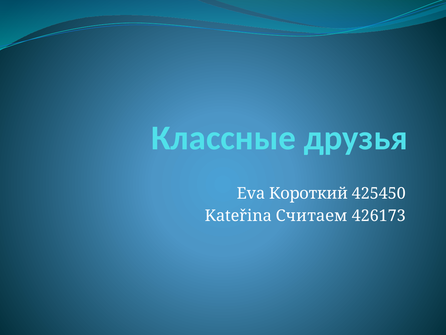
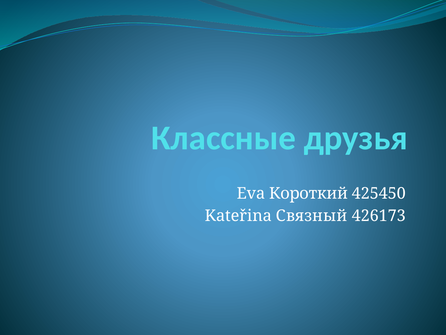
Считаем: Считаем -> Связный (312, 216)
